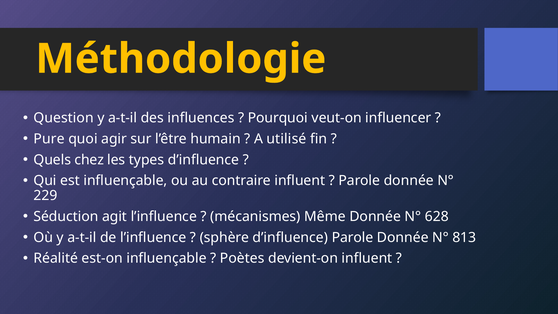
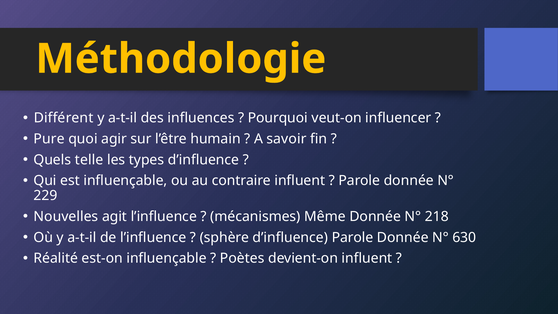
Question: Question -> Différent (64, 118)
utilisé: utilisé -> savoir (287, 139)
chez: chez -> telle (89, 160)
Séduction: Séduction -> Nouvelles (66, 217)
628: 628 -> 218 (437, 217)
813: 813 -> 630 (464, 237)
